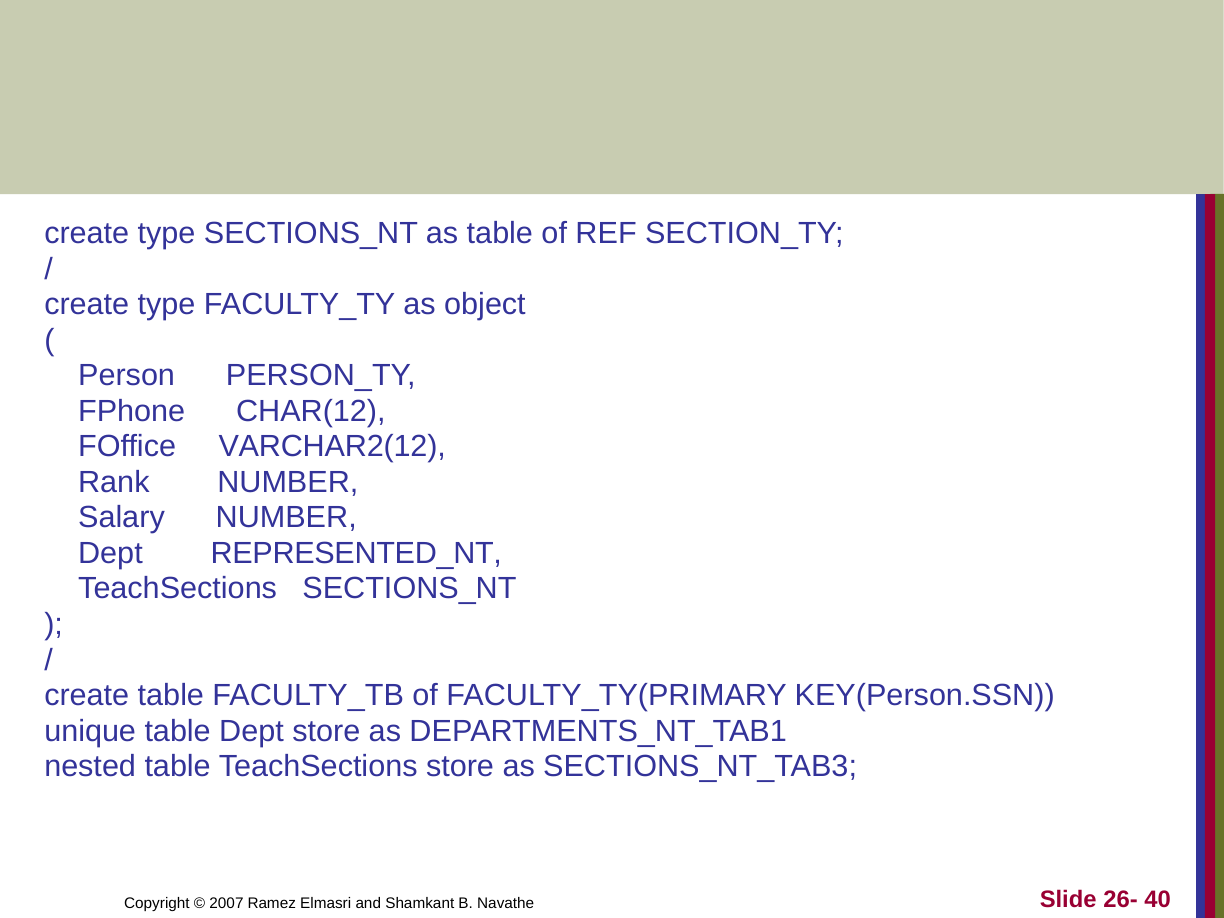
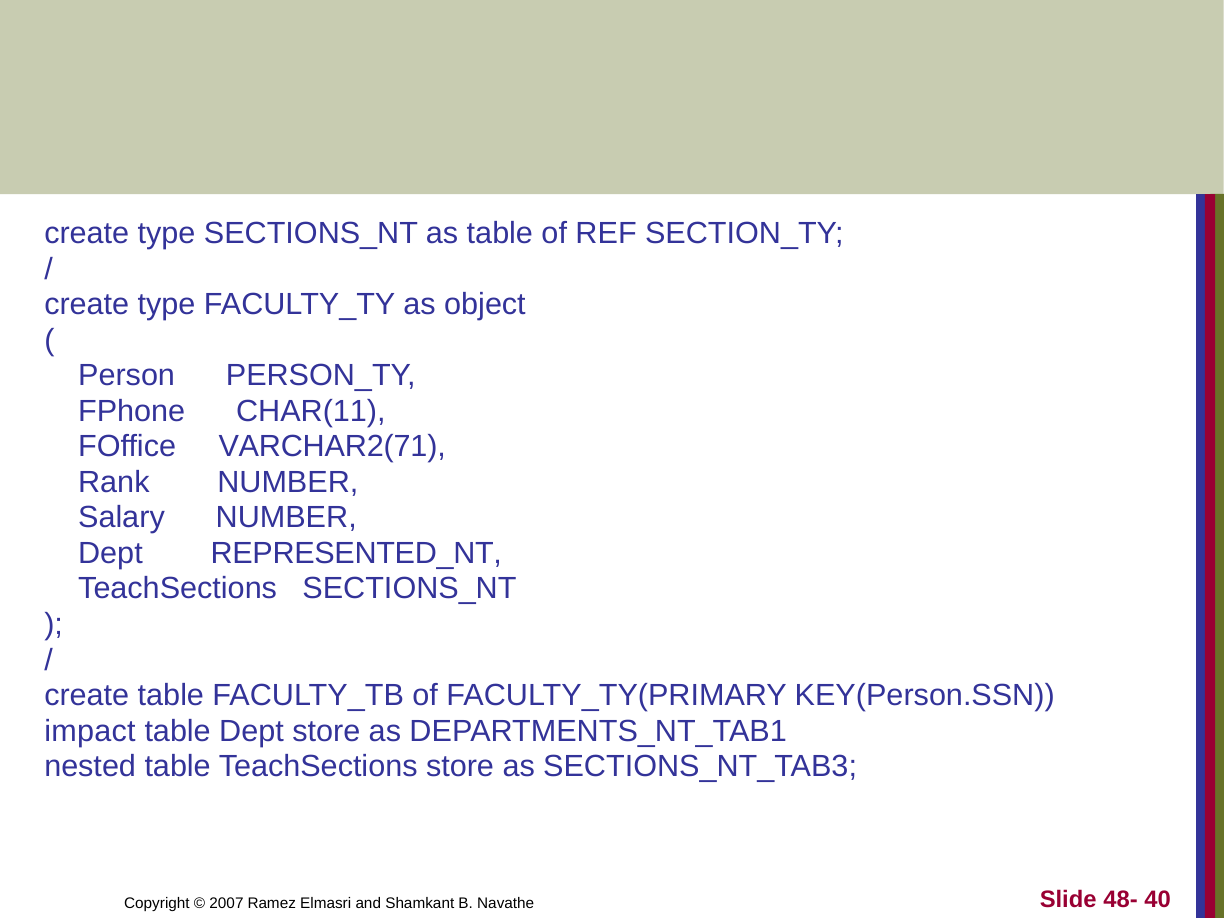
CHAR(12: CHAR(12 -> CHAR(11 (311, 411)
VARCHAR2(12: VARCHAR2(12 -> VARCHAR2(71 (332, 447)
unique: unique -> impact (90, 731)
26-: 26- -> 48- (1121, 899)
